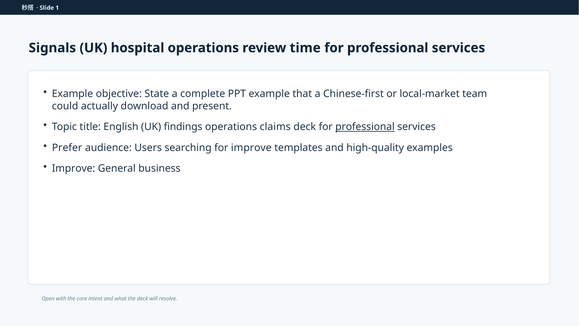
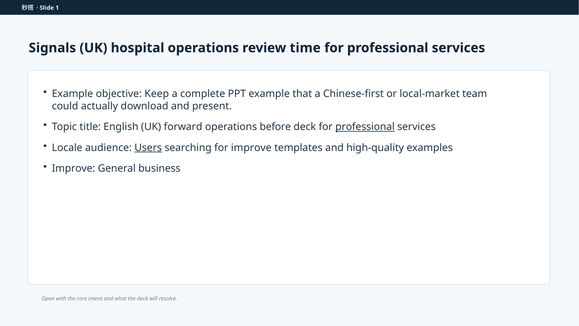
State: State -> Keep (157, 94)
findings: findings -> forward (183, 127)
claims: claims -> before (275, 127)
Prefer: Prefer -> Locale (67, 148)
Users underline: none -> present (148, 148)
